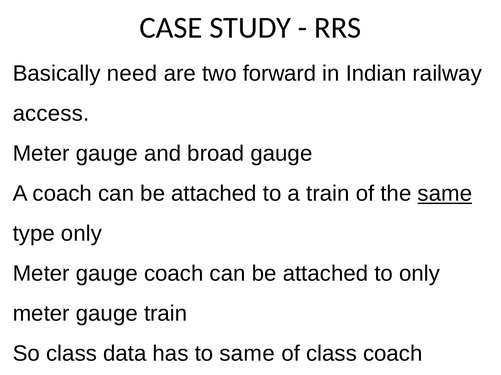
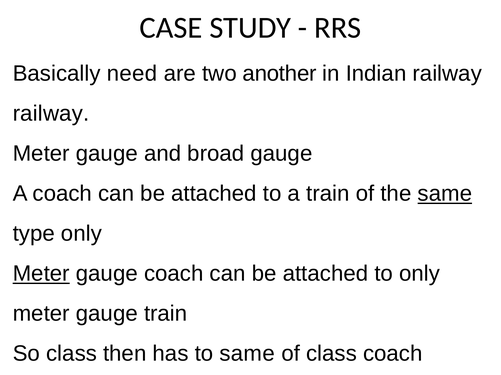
forward: forward -> another (280, 74)
access: access -> railway (51, 114)
Meter underline: none -> present (41, 274)
data: data -> then (125, 354)
